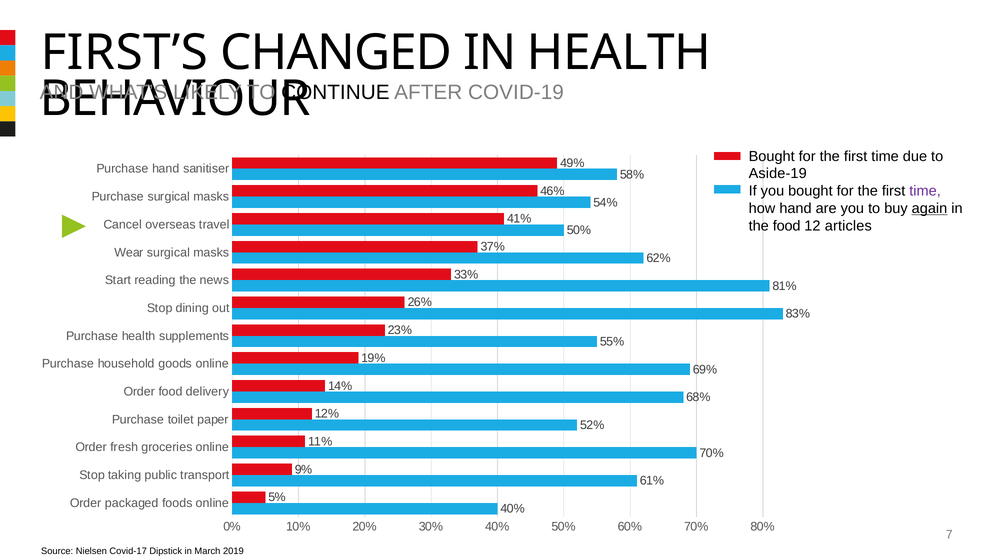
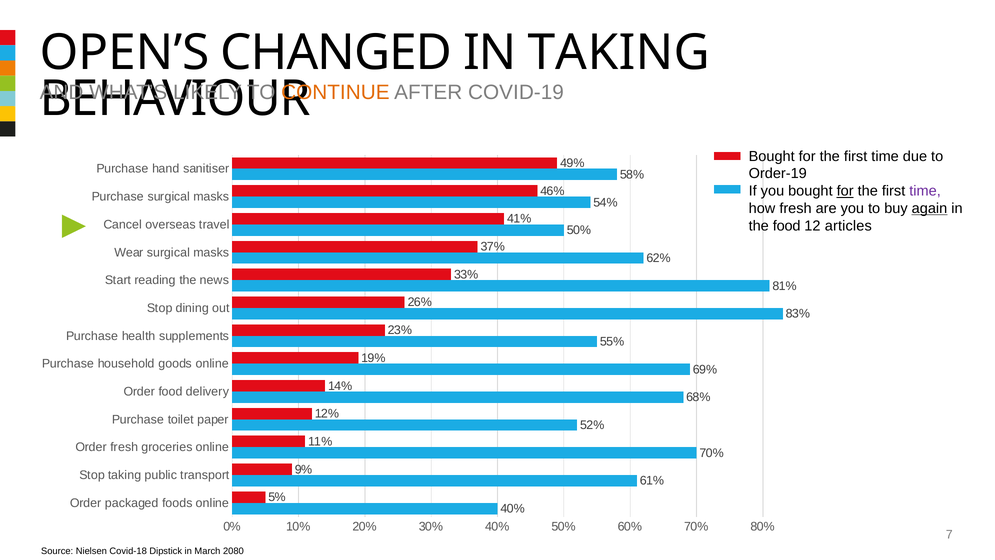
FIRST’S: FIRST’S -> OPEN’S (125, 53)
IN HEALTH: HEALTH -> TAKING (619, 53)
CONTINUE colour: black -> orange (335, 92)
Aside-19: Aside-19 -> Order-19 (778, 174)
for underline: none -> present (845, 191)
how hand: hand -> fresh (795, 208)
Covid-17: Covid-17 -> Covid-18 (128, 551)
2019: 2019 -> 2080 (233, 551)
